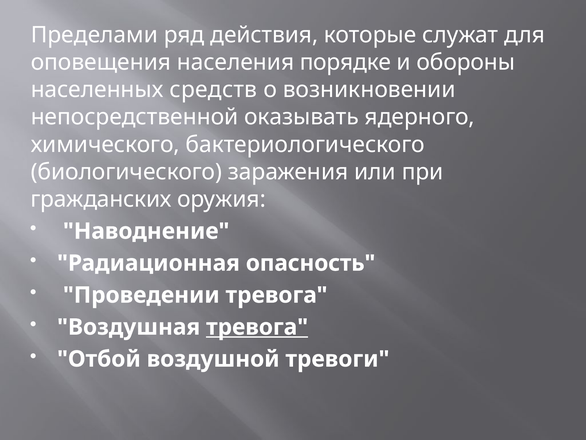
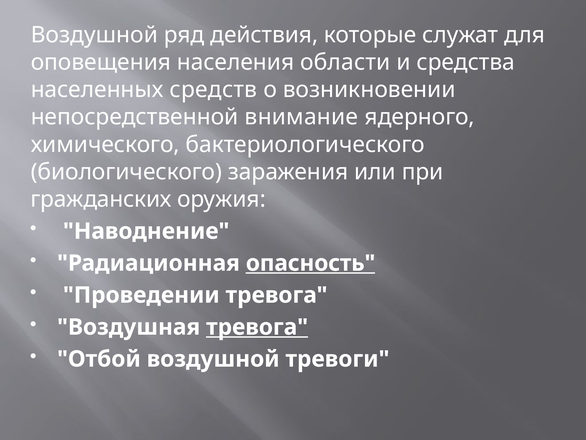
Пределами: Пределами -> Воздушной (94, 35)
порядке: порядке -> области (345, 62)
обороны: обороны -> средства (466, 62)
оказывать: оказывать -> внимание (301, 117)
опасность underline: none -> present (311, 263)
